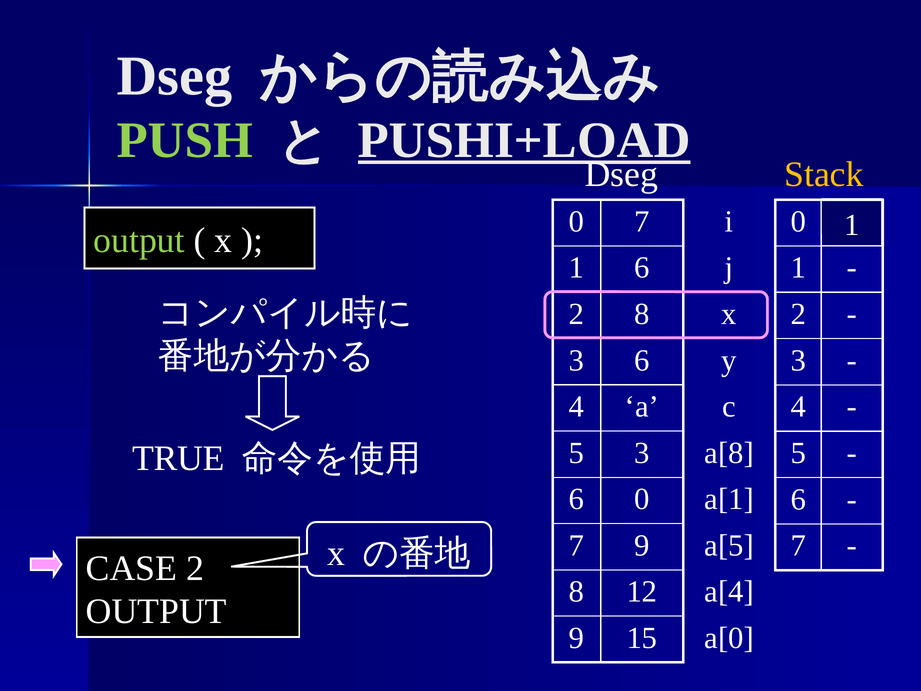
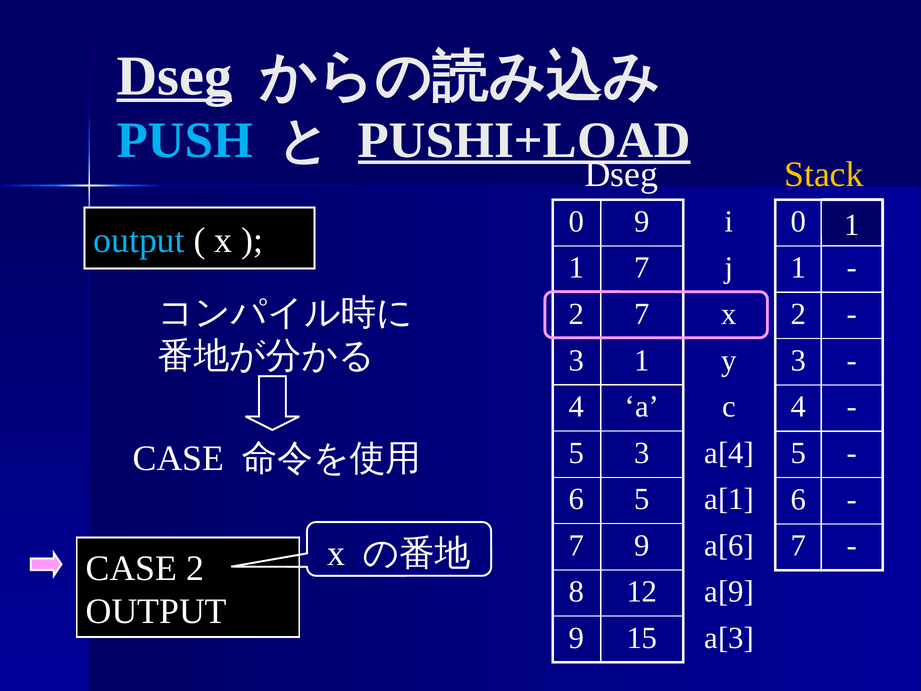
Dseg underline: none -> present (174, 76)
PUSH colour: light green -> light blue (185, 140)
0 7: 7 -> 9 (642, 221)
output colour: light green -> light blue (139, 240)
1 6: 6 -> 7 (642, 268)
2 8: 8 -> 7 (642, 314)
3 6: 6 -> 1 (642, 360)
a[8: a[8 -> a[4 (729, 453)
TRUE: TRUE -> CASE (178, 458)
6 0: 0 -> 5 (642, 499)
a[5: a[5 -> a[6 (729, 545)
a[4: a[4 -> a[9 (729, 592)
a[0: a[0 -> a[3 (729, 638)
